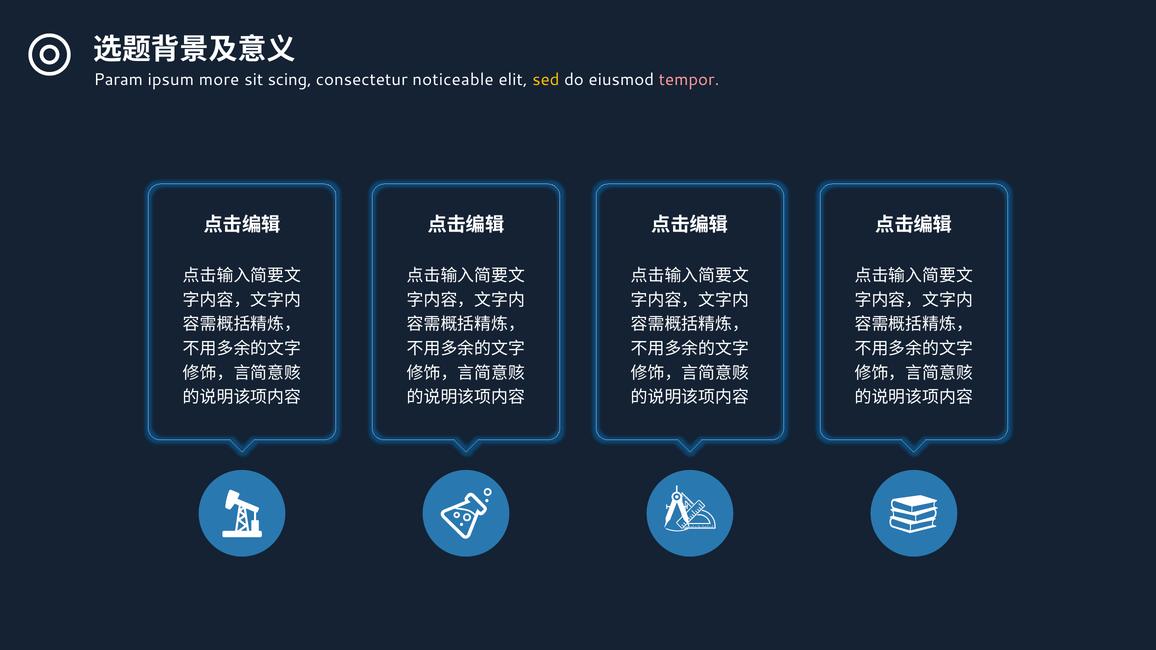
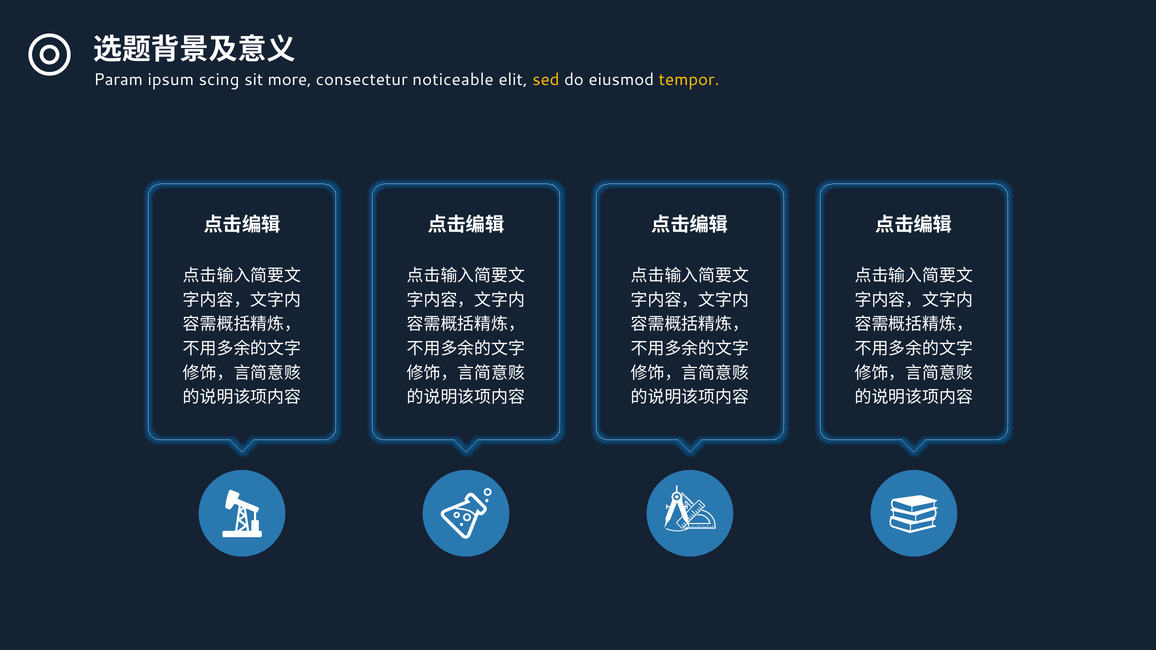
more: more -> scing (219, 80)
scing: scing -> more (290, 80)
tempor colour: pink -> yellow (689, 80)
